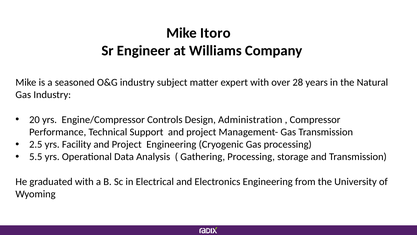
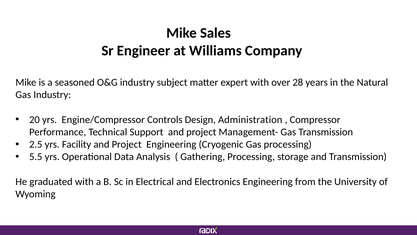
Itoro: Itoro -> Sales (215, 33)
